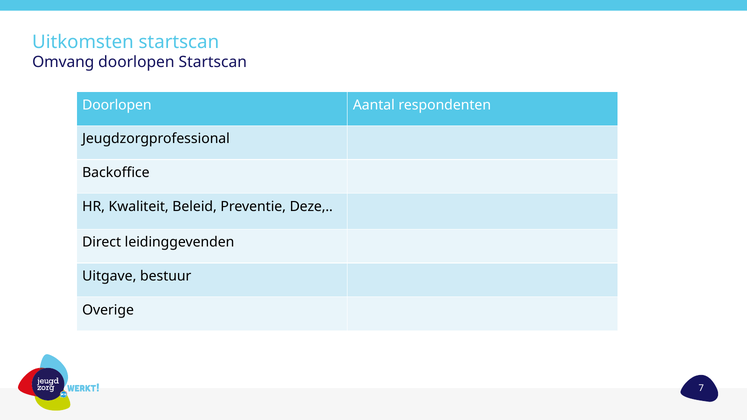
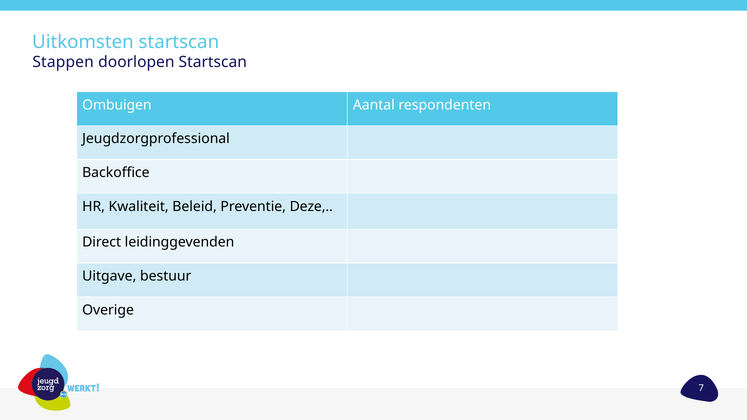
Omvang: Omvang -> Stappen (63, 62)
Doorlopen: Doorlopen -> Ombuigen (117, 105)
